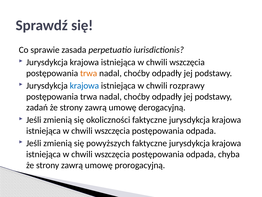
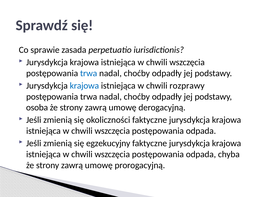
trwa colour: orange -> blue (89, 73)
zadań: zadań -> osoba (37, 107)
powyższych: powyższych -> egzekucyjny (108, 143)
